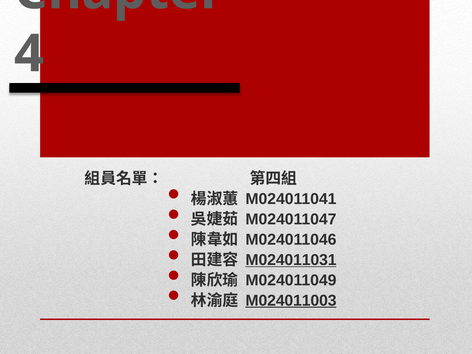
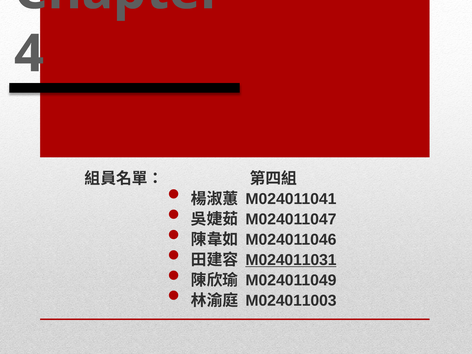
M024011003 underline: present -> none (291, 301)
